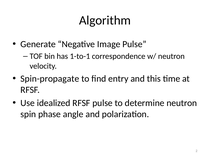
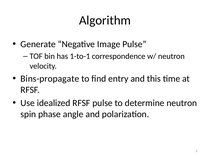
Spin-propagate: Spin-propagate -> Bins-propagate (50, 78)
